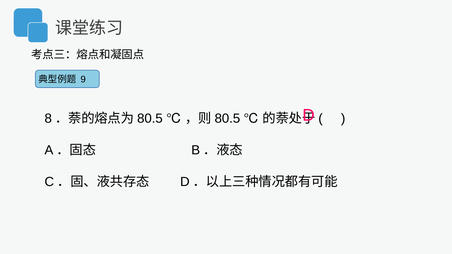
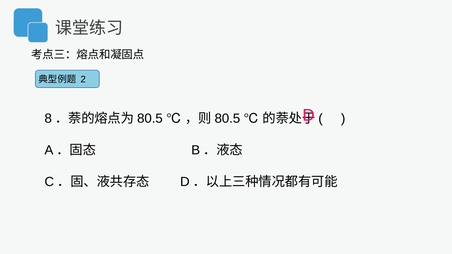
9: 9 -> 2 (83, 80)
